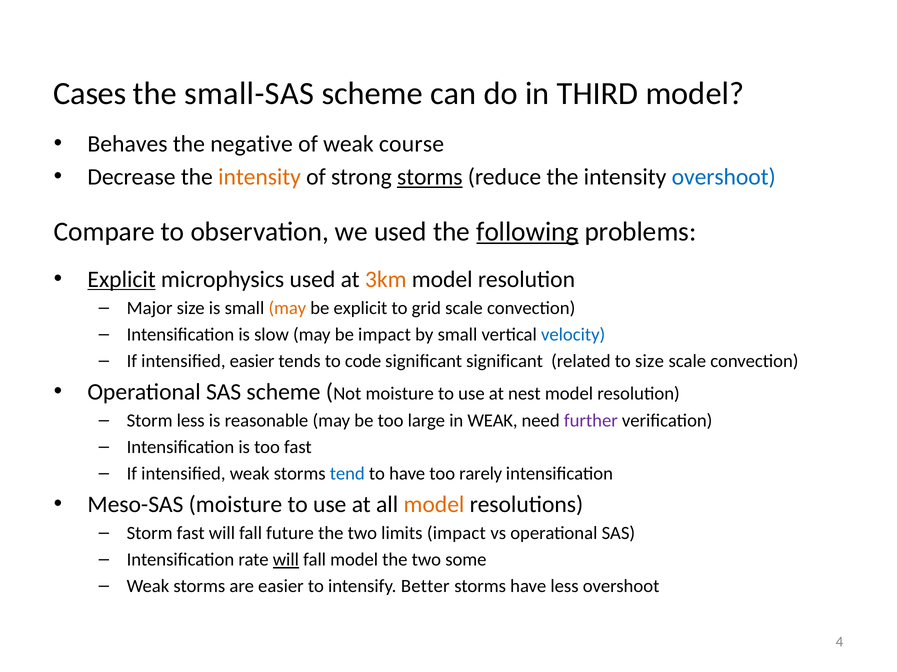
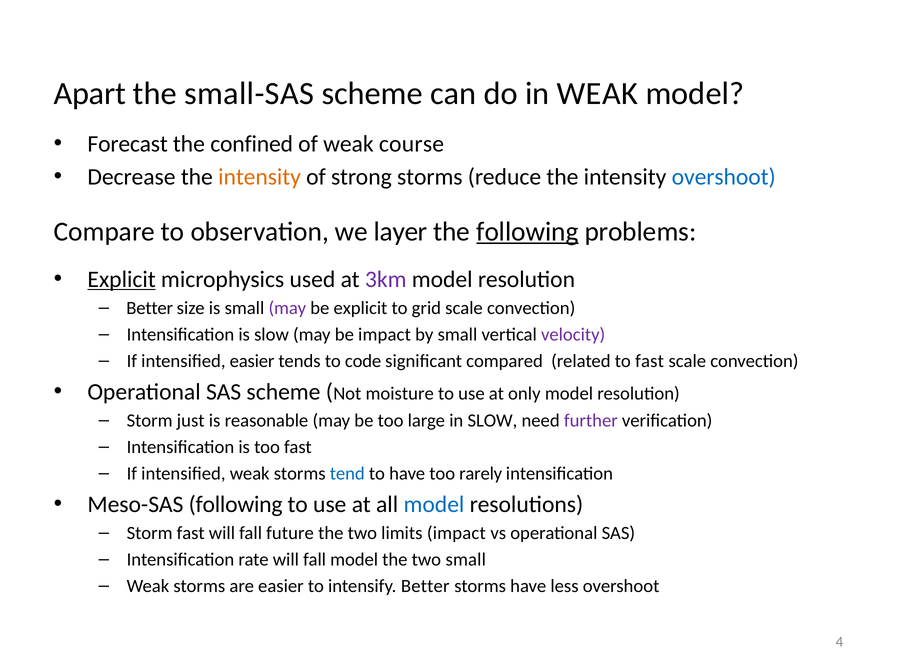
Cases: Cases -> Apart (90, 93)
in THIRD: THIRD -> WEAK (597, 93)
Behaves: Behaves -> Forecast (128, 144)
negative: negative -> confined (252, 144)
storms underline: present -> none (430, 177)
we used: used -> layer (401, 232)
3km colour: orange -> purple (386, 280)
Major: Major -> Better (150, 309)
may colour: orange -> purple (287, 309)
velocity colour: blue -> purple (573, 335)
significant significant: significant -> compared (505, 361)
to size: size -> fast (650, 361)
nest: nest -> only (524, 394)
Storm less: less -> just (191, 421)
in WEAK: WEAK -> SLOW (492, 421)
Meso-SAS moisture: moisture -> following (236, 505)
model colour: orange -> blue (434, 505)
will underline: present -> none (286, 560)
two some: some -> small (466, 560)
